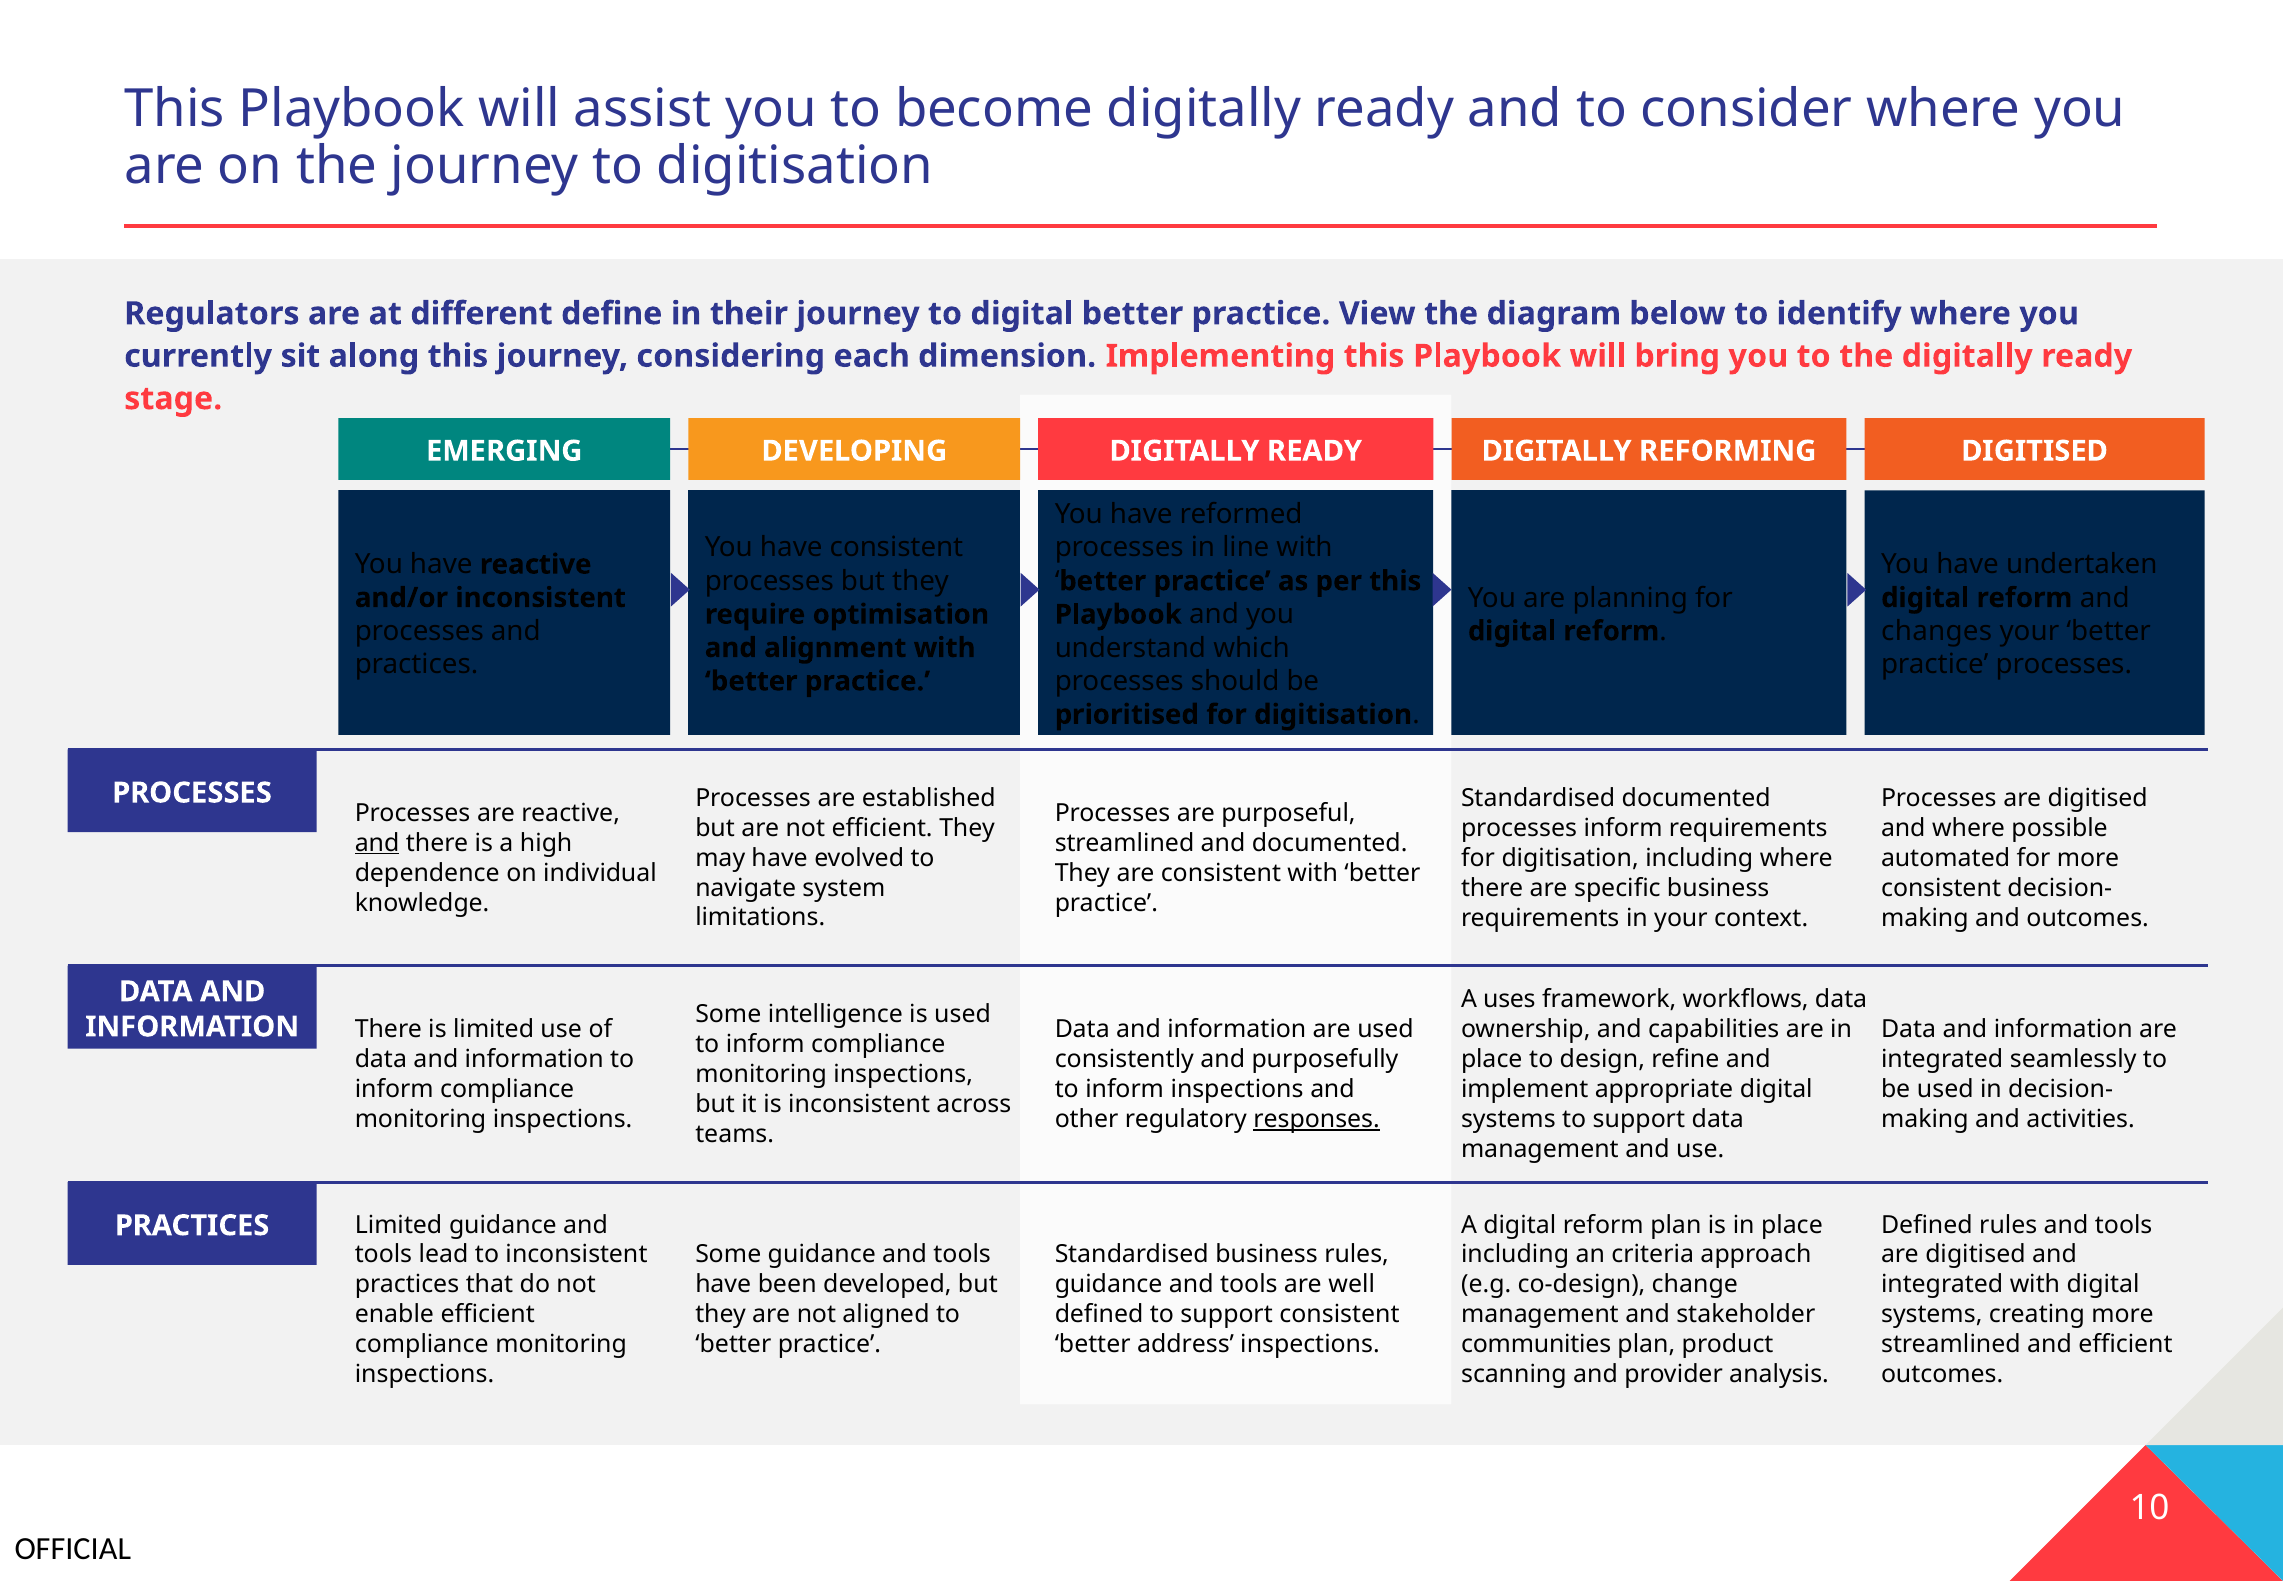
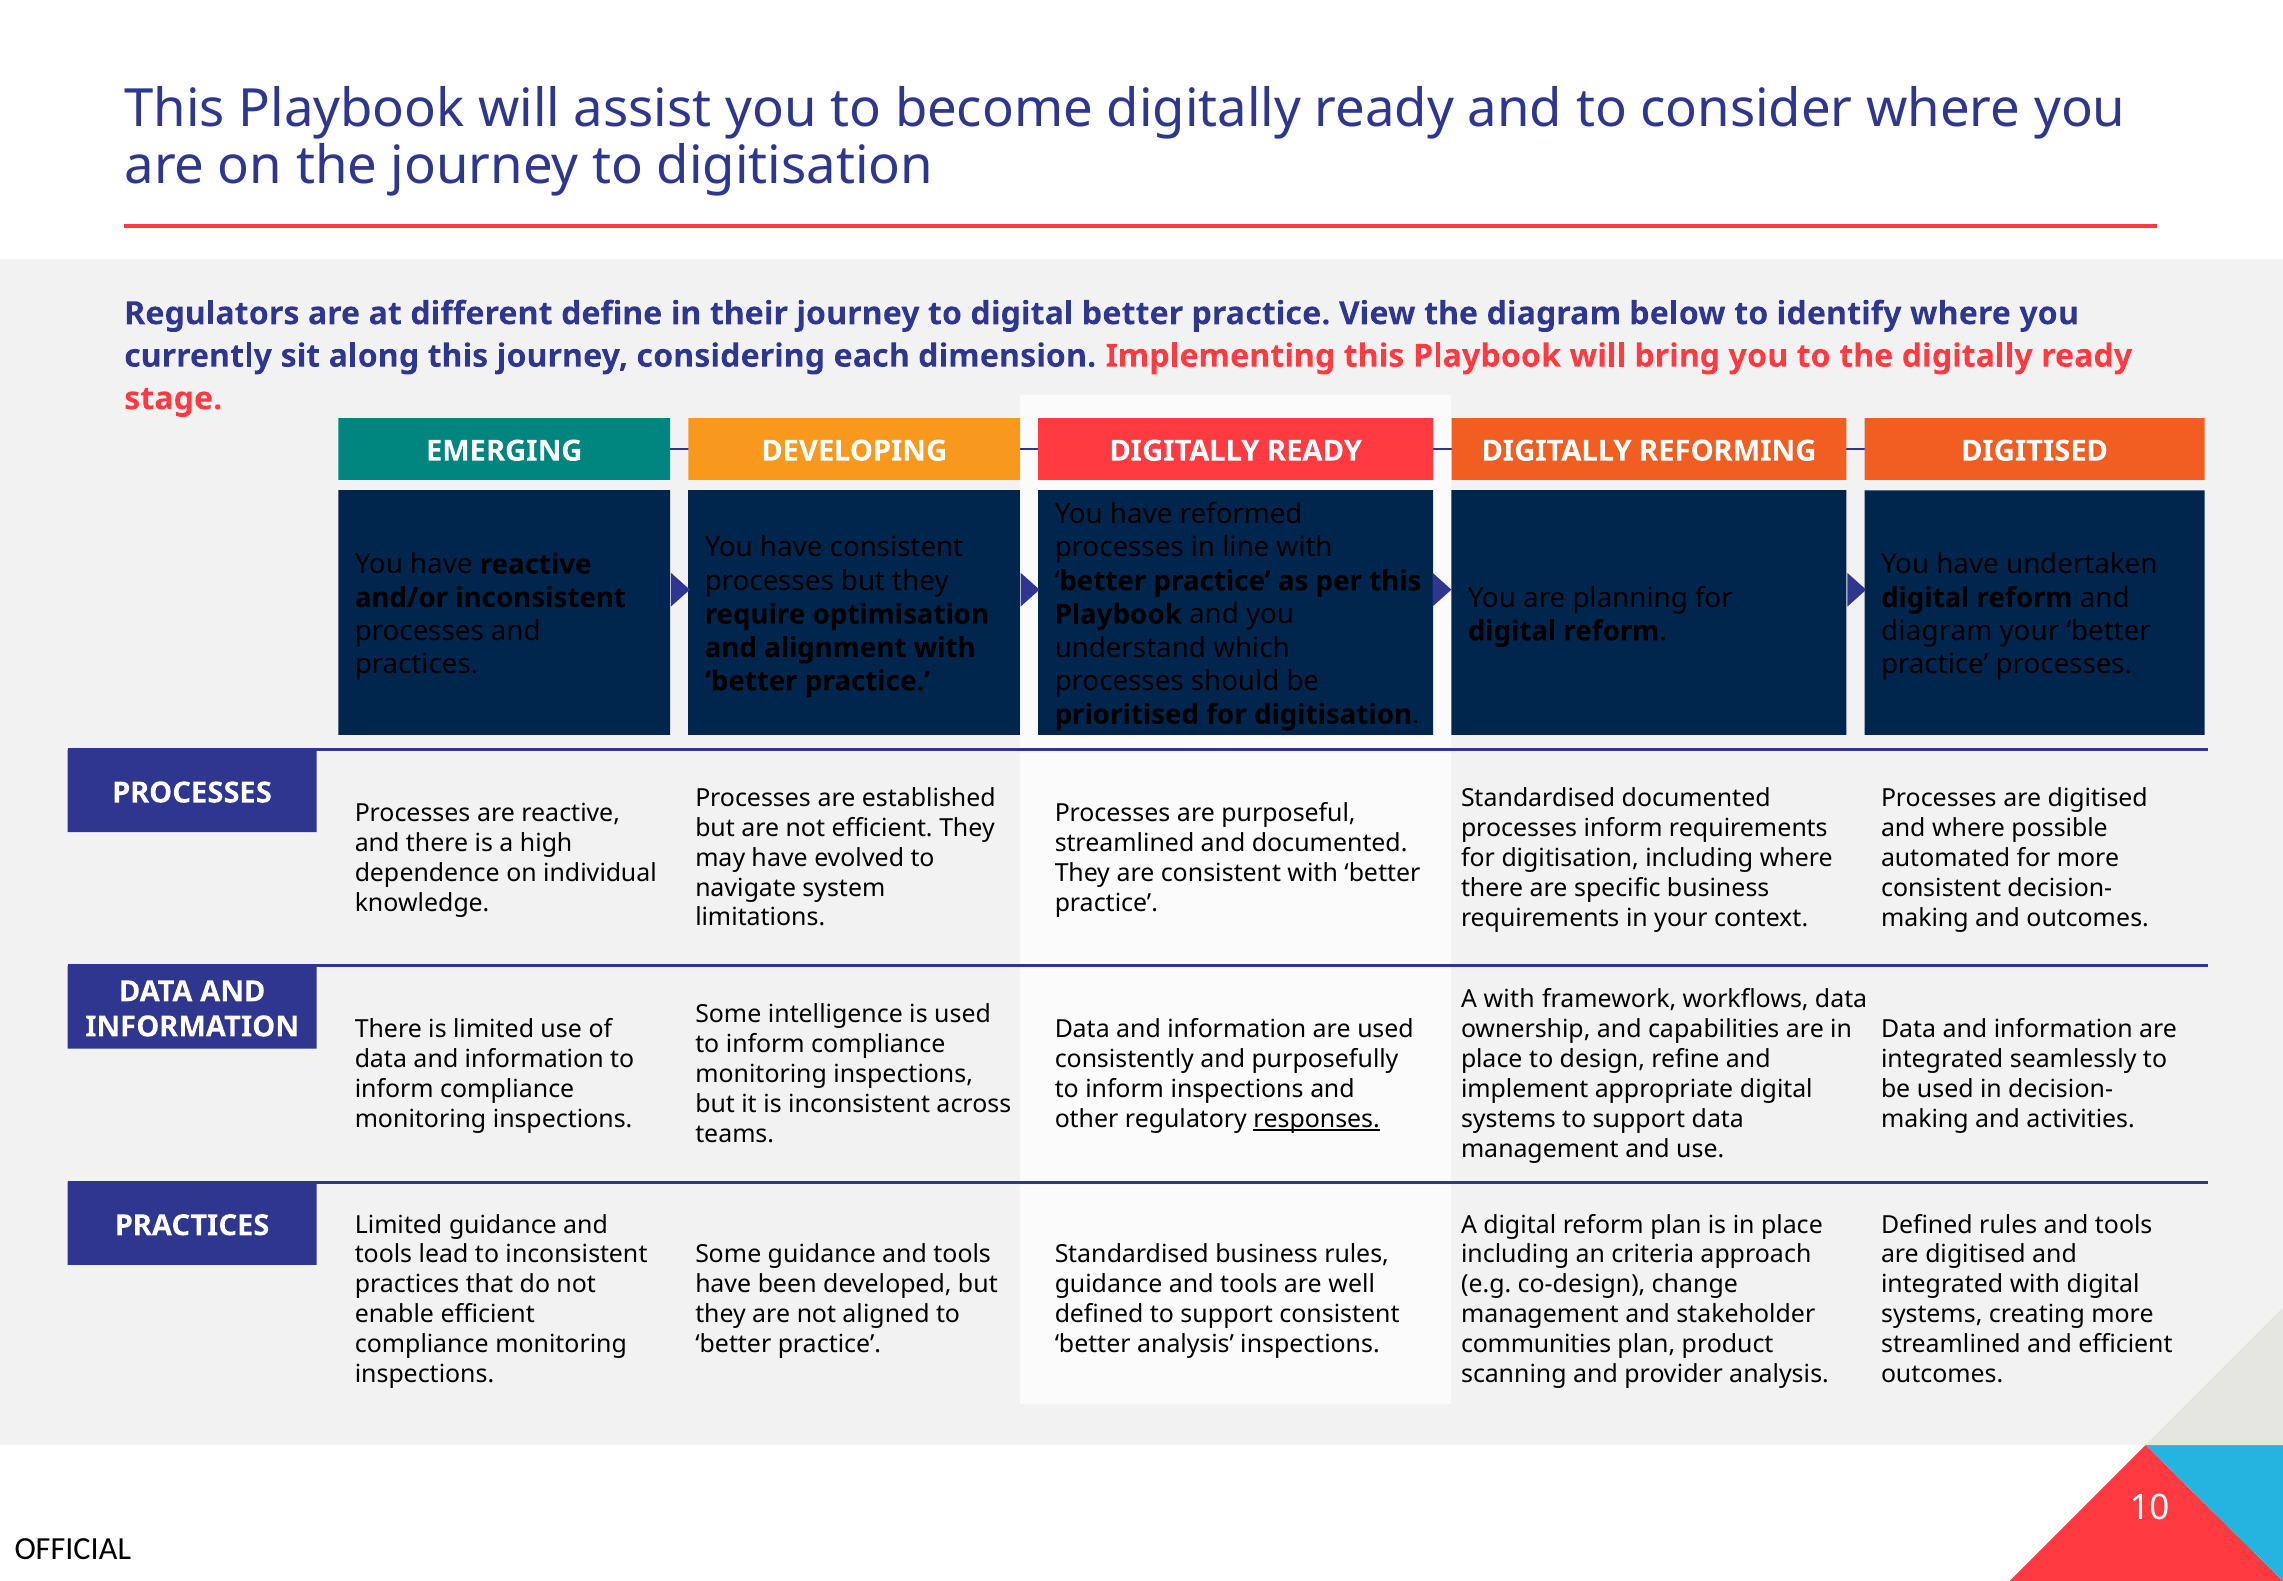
changes: changes -> diagram (1937, 631)
and underline: present -> none (377, 843)
A uses: uses -> with (1509, 999)
better address: address -> analysis (1186, 1344)
